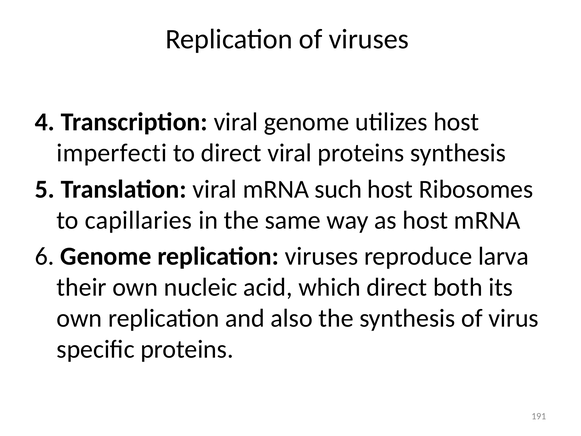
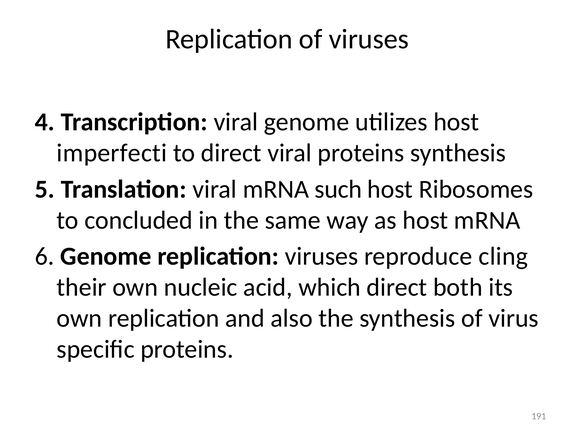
capillaries: capillaries -> concluded (139, 220)
larva: larva -> cling (503, 256)
